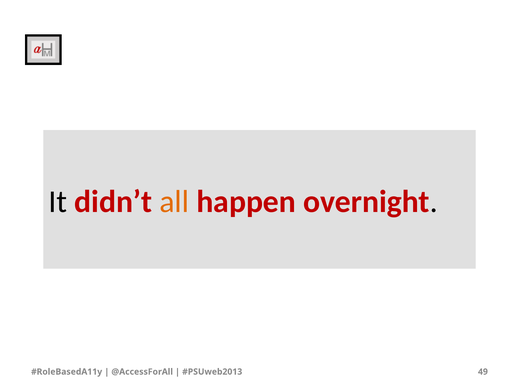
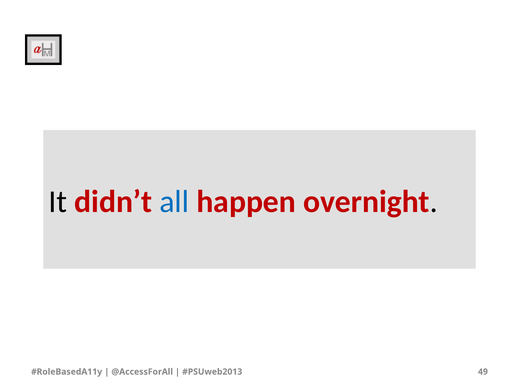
all colour: orange -> blue (174, 201)
